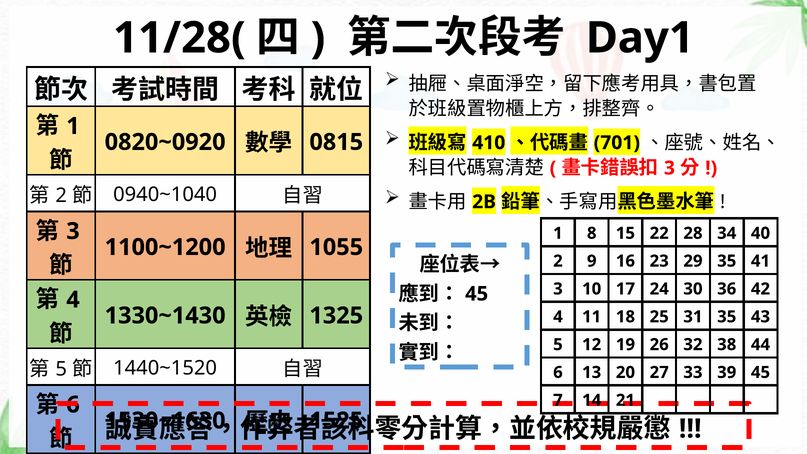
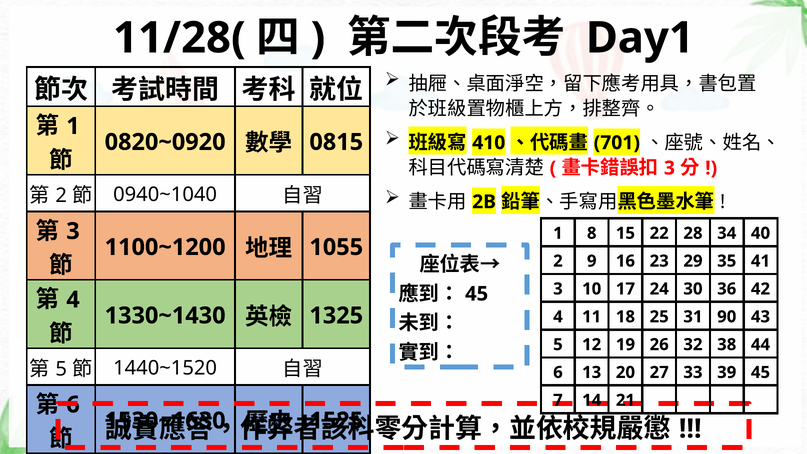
31 35: 35 -> 90 (727, 317)
